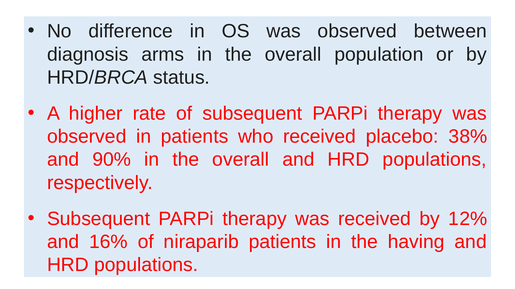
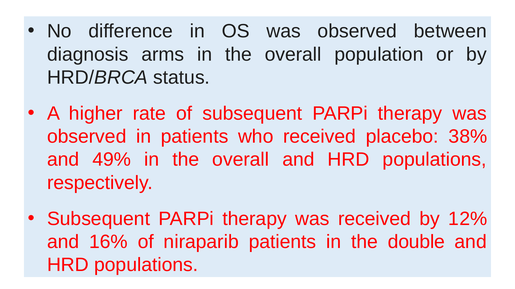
90%: 90% -> 49% (112, 160)
having: having -> double (416, 242)
